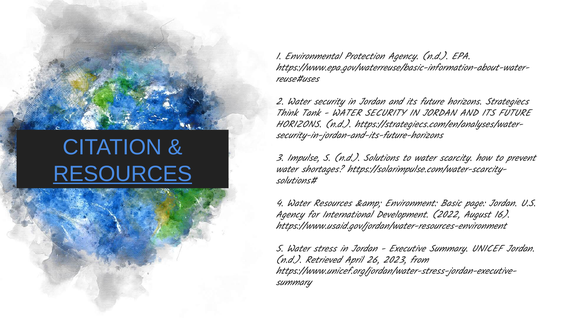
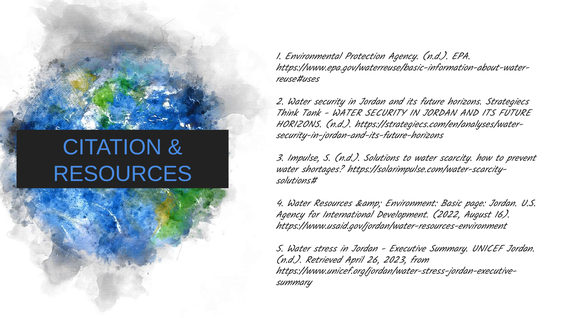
RESOURCES underline: present -> none (123, 174)
